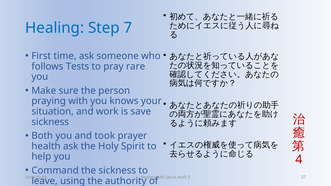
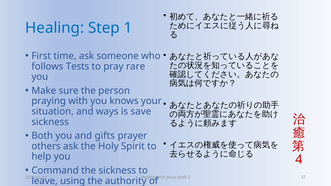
7: 7 -> 1 (128, 28)
work: work -> ways (107, 112)
took: took -> gifts (105, 136)
health: health -> others (46, 146)
